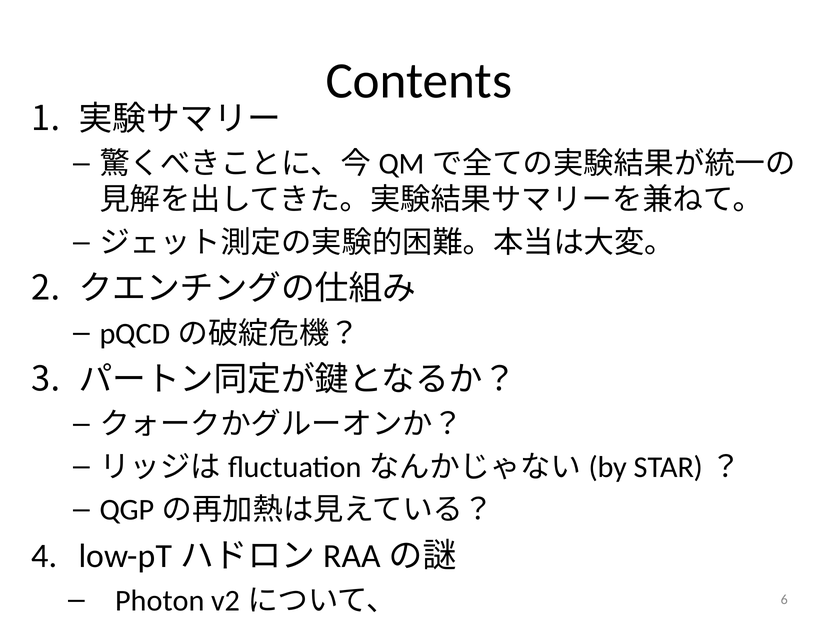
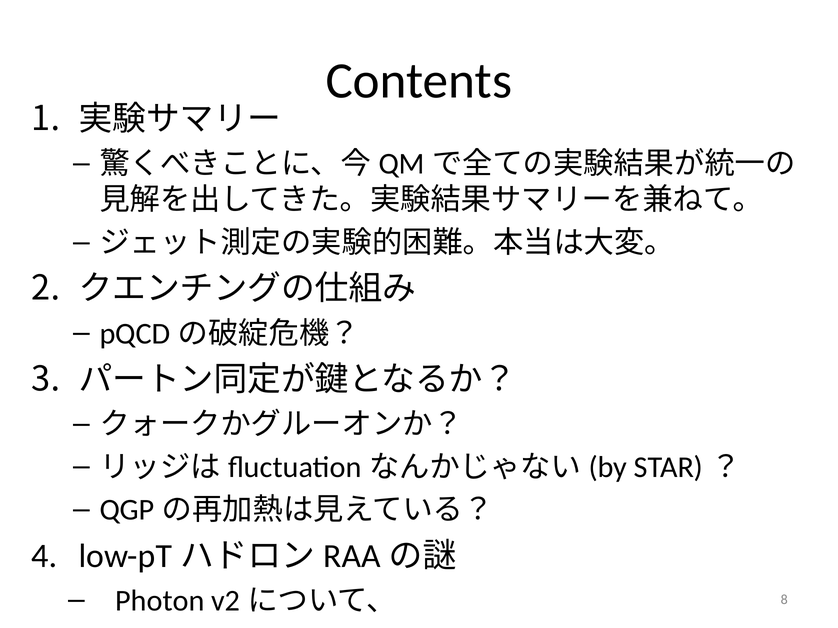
6: 6 -> 8 (784, 600)
